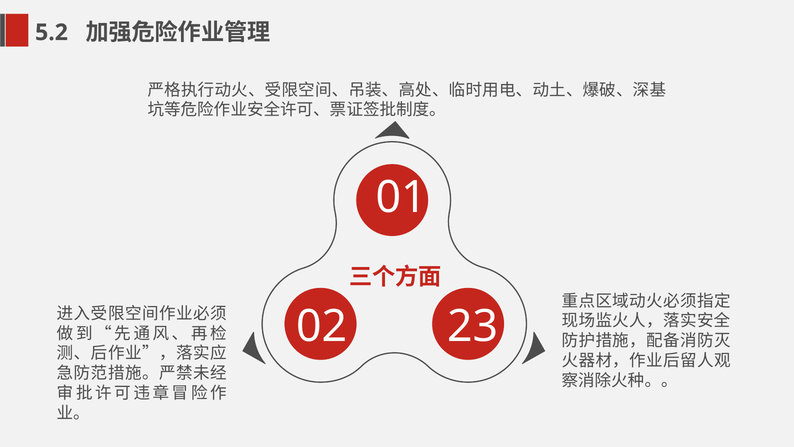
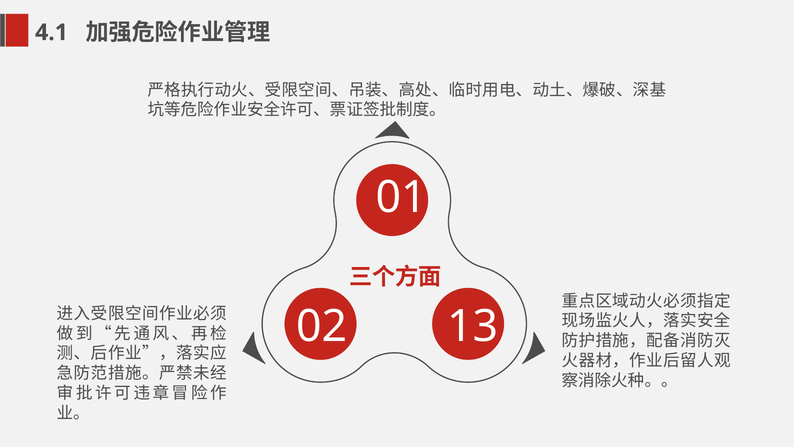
5.2: 5.2 -> 4.1 (51, 32)
23: 23 -> 13 (473, 326)
